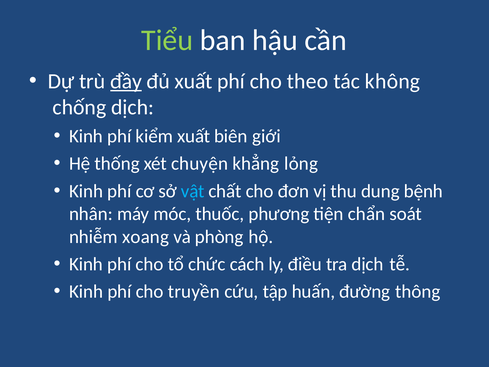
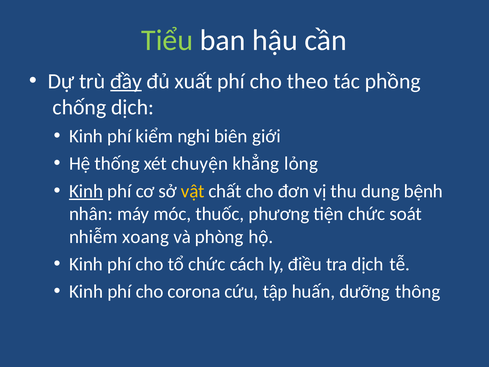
không: không -> phồng (393, 81)
kiểm xuất: xuất -> nghi (194, 136)
Kinh underline: none -> present (86, 191)
vật colour: light blue -> yellow (193, 191)
tiện chẩn: chẩn -> chức (367, 214)
truyền: truyền -> corona (194, 291)
đường: đường -> dưỡng (365, 291)
